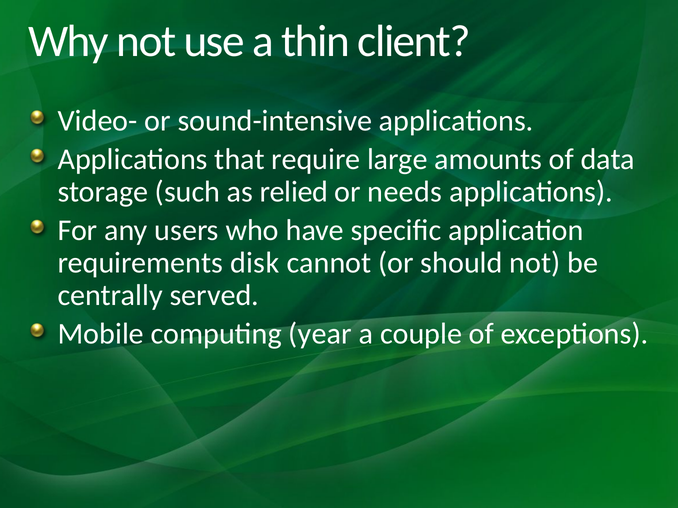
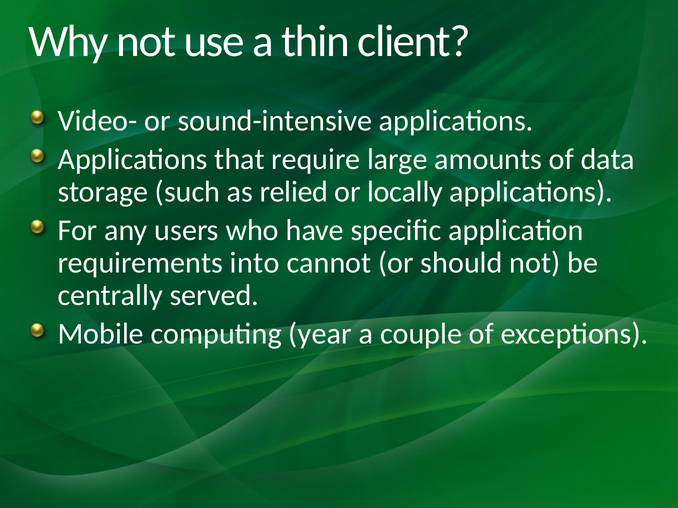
needs: needs -> locally (405, 192)
disk: disk -> into (255, 263)
